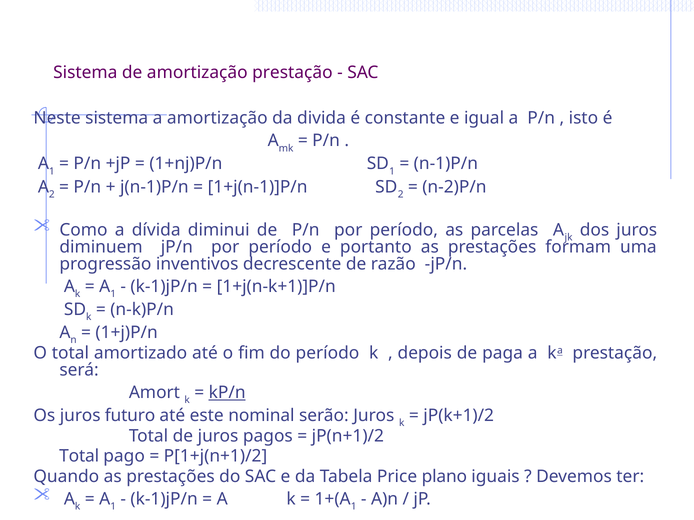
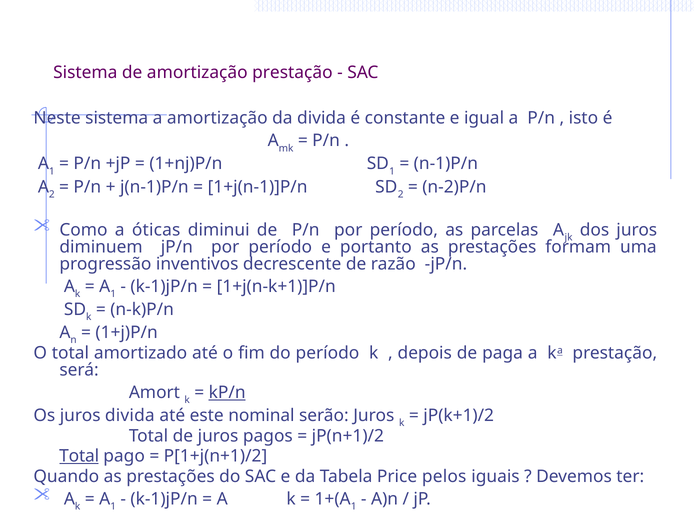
dívida: dívida -> óticas (156, 230)
juros futuro: futuro -> divida (130, 416)
Total underline: none -> present (79, 457)
plano: plano -> pelos (444, 477)
